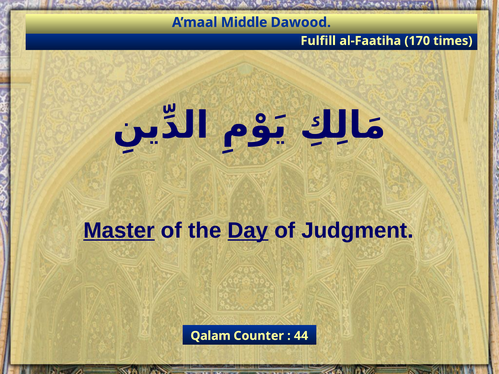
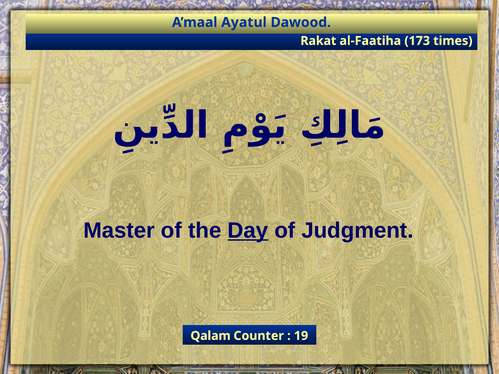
Middle: Middle -> Ayatul (244, 22)
Fulfill: Fulfill -> Rakat (318, 41)
170: 170 -> 173 (417, 41)
Master underline: present -> none (119, 231)
44: 44 -> 19 (301, 336)
